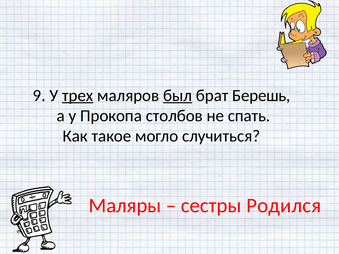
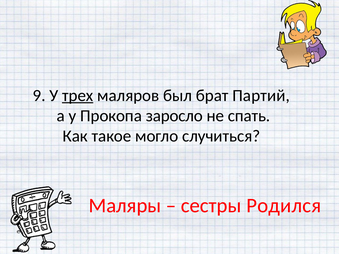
был underline: present -> none (178, 96)
Берешь: Берешь -> Партий (261, 96)
столбов: столбов -> заросло (174, 116)
